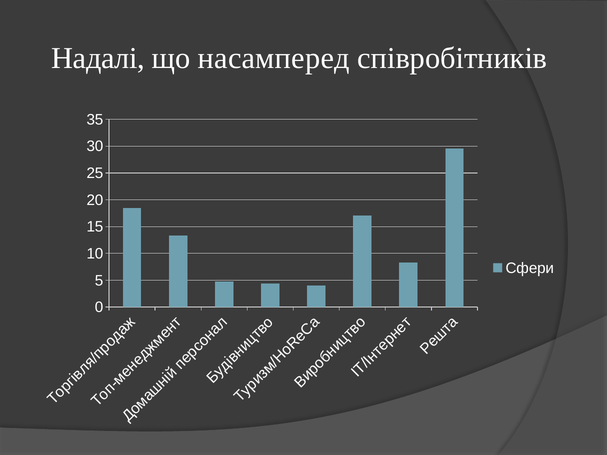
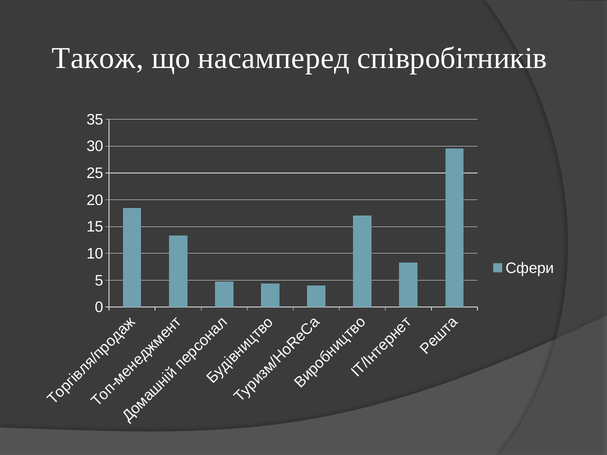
Надалі: Надалі -> Також (98, 58)
